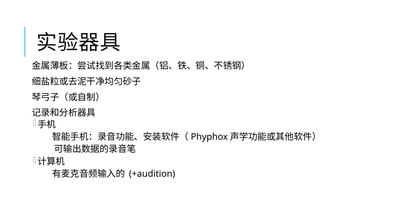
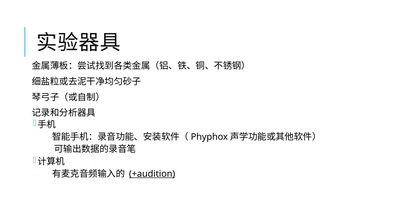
+audition underline: none -> present (152, 174)
